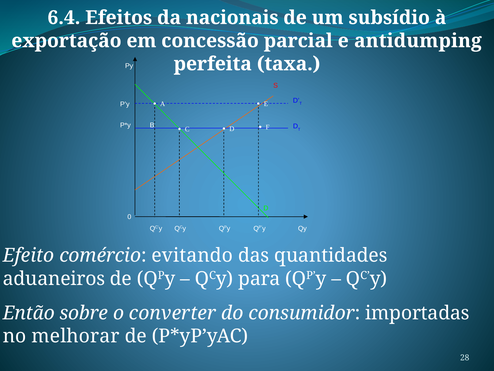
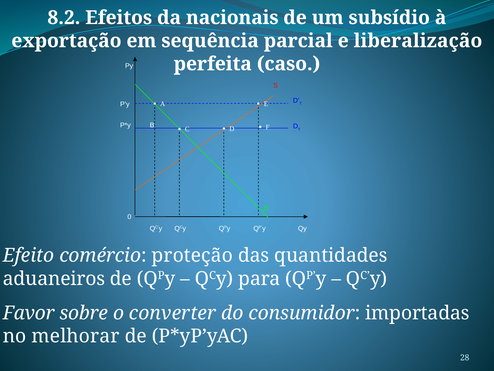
6.4: 6.4 -> 8.2 (64, 18)
concessão: concessão -> sequência (210, 41)
antidumping: antidumping -> liberalização (418, 41)
taxa: taxa -> caso (289, 64)
evitando: evitando -> proteção (192, 255)
Então: Então -> Favor (29, 313)
